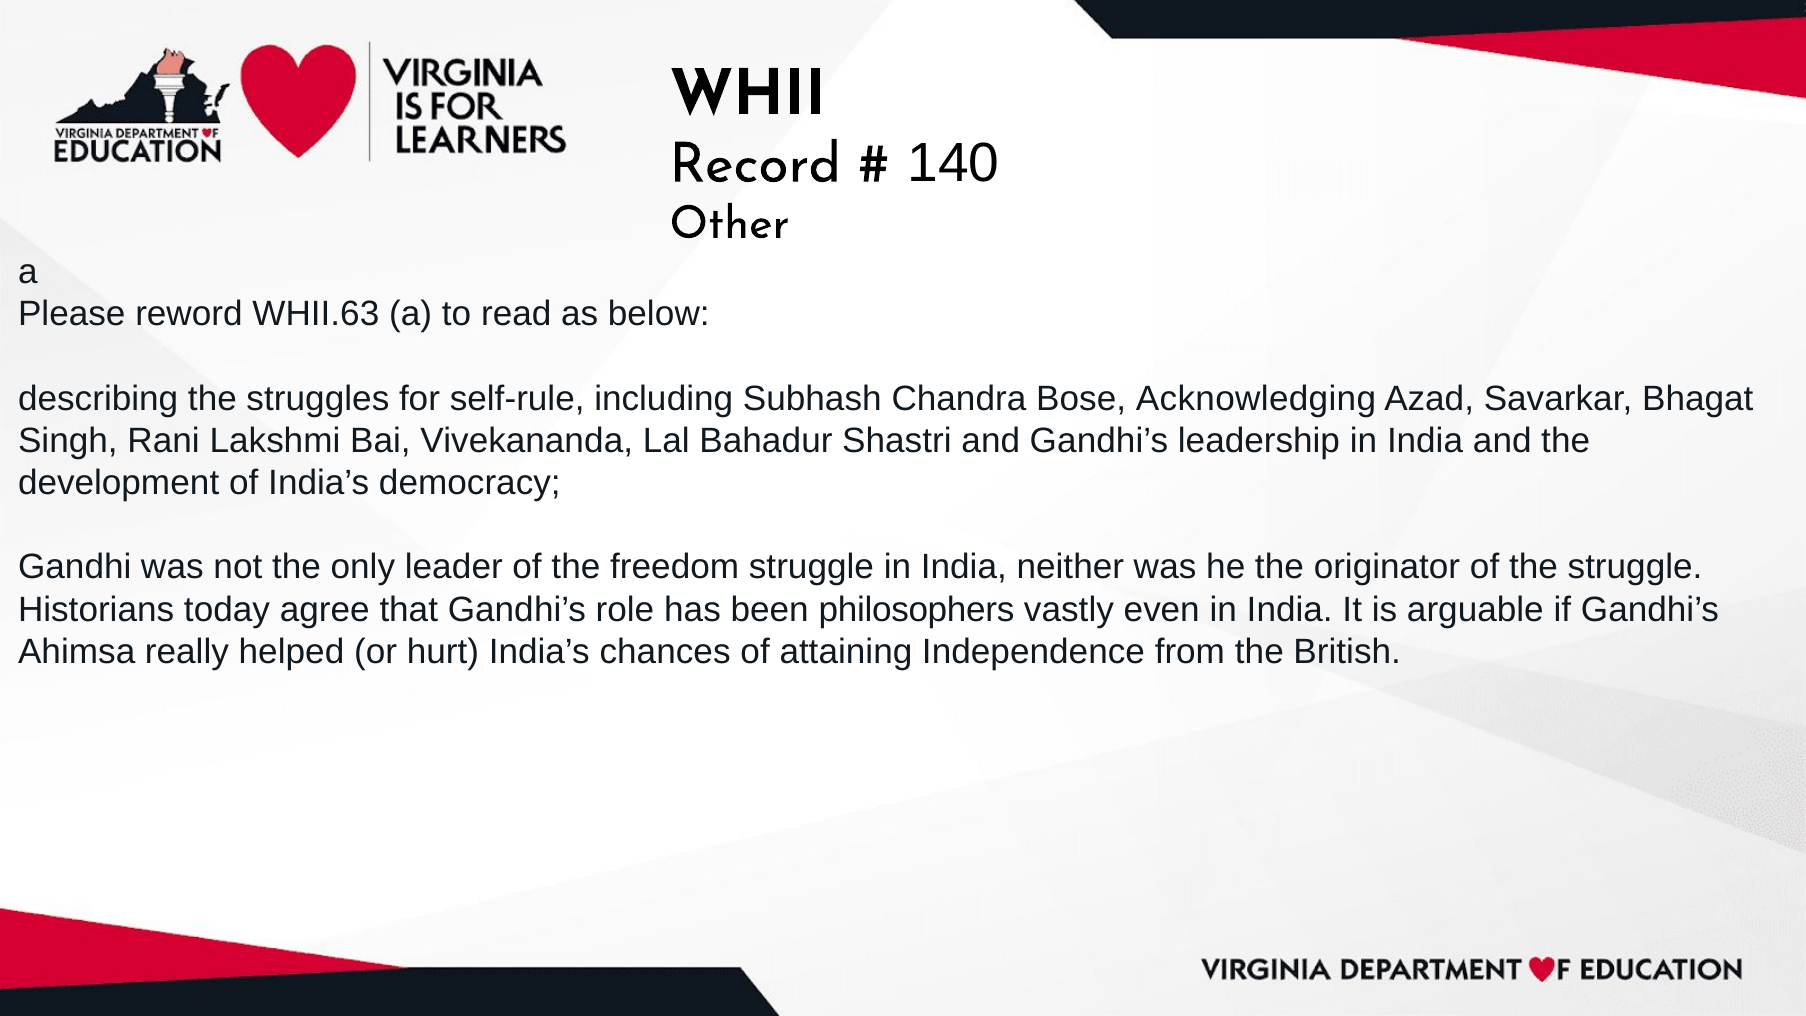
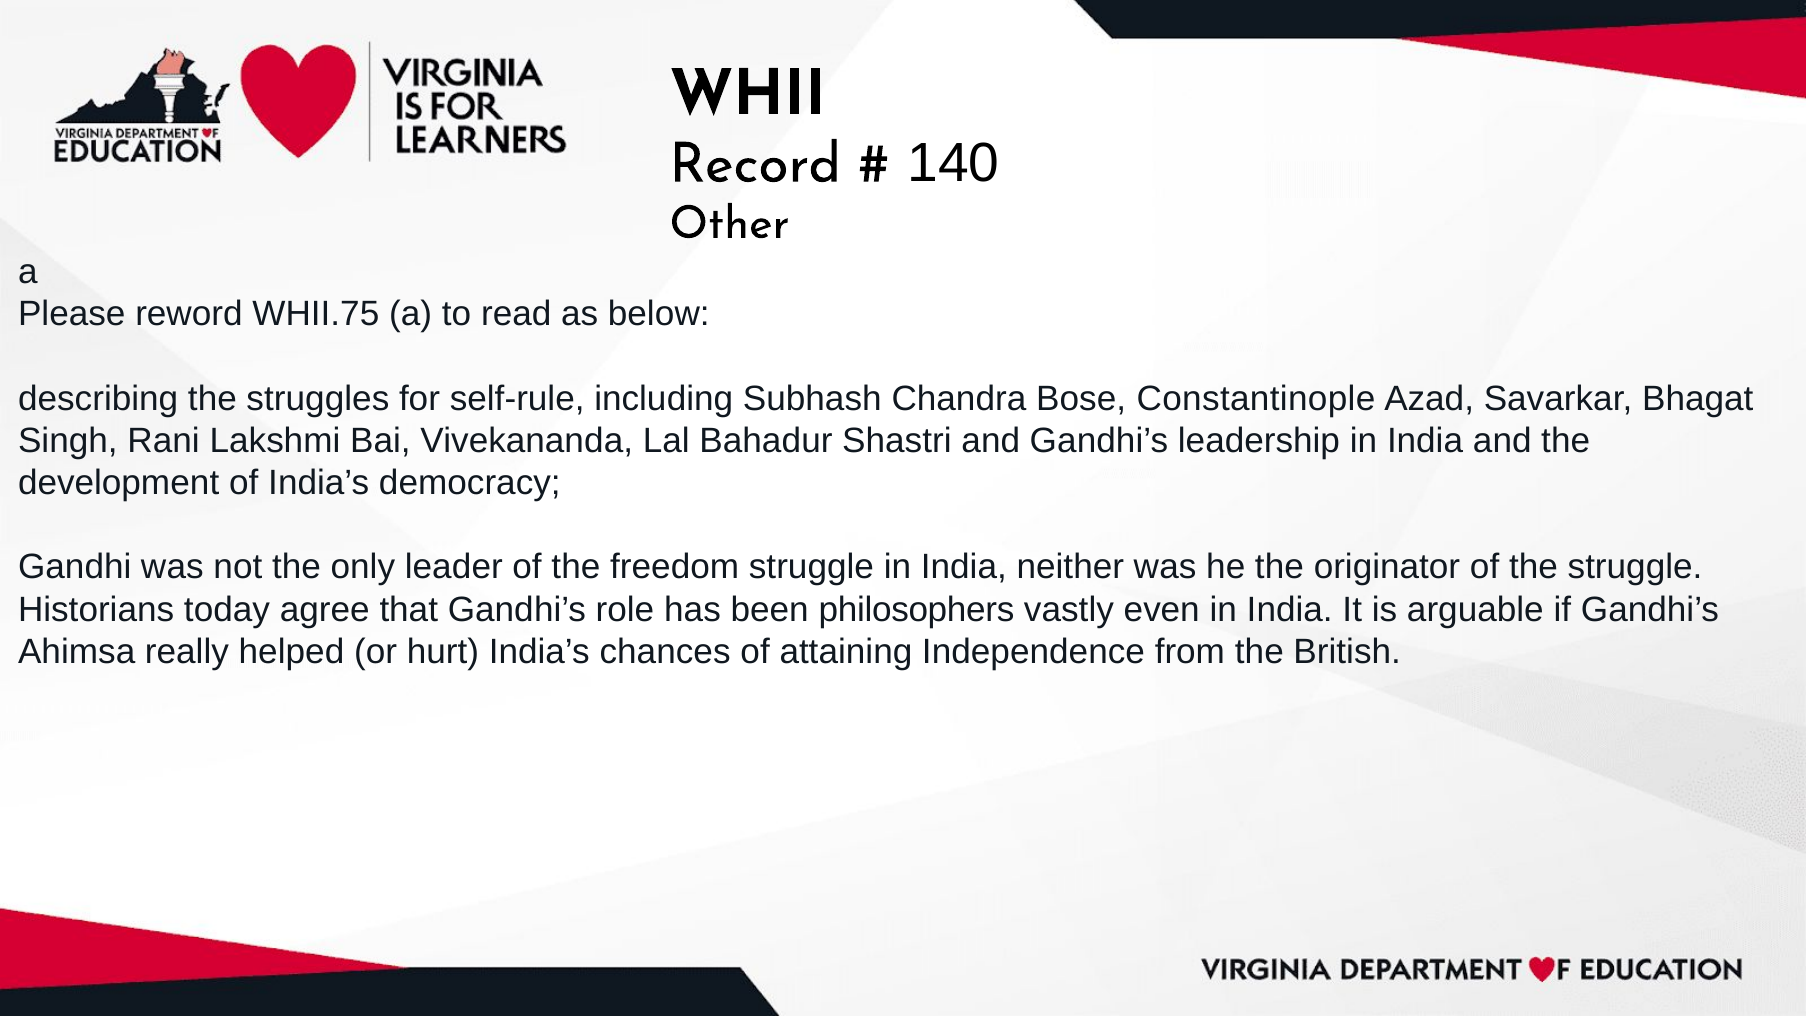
WHII.63: WHII.63 -> WHII.75 (316, 314)
Acknowledging: Acknowledging -> Constantinople (1256, 399)
